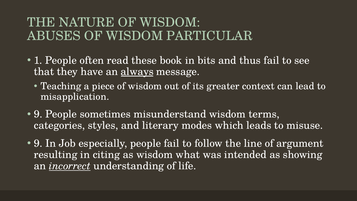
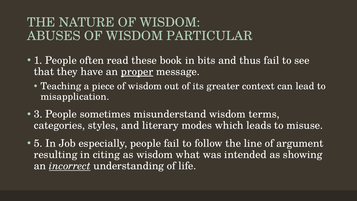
always: always -> proper (137, 72)
9: 9 -> 3 (38, 114)
9: 9 -> 5 (38, 143)
